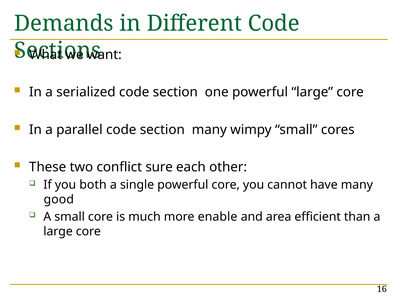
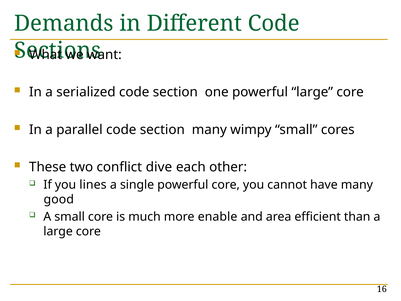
sure: sure -> dive (159, 167)
both: both -> lines (93, 185)
